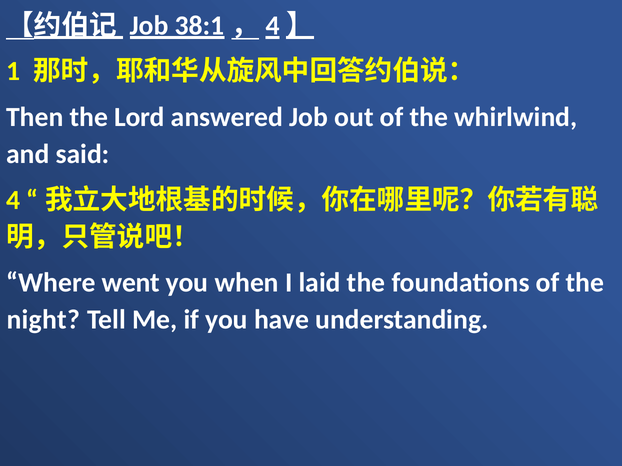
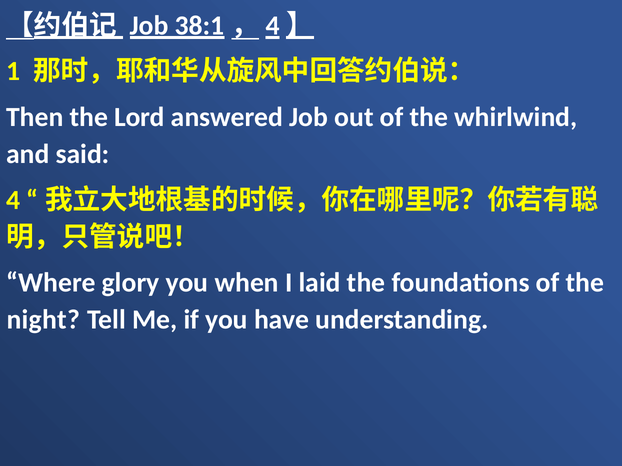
went: went -> glory (131, 283)
